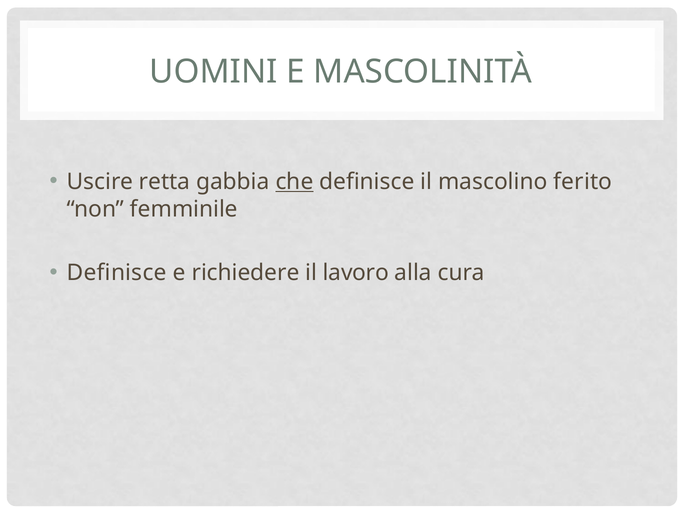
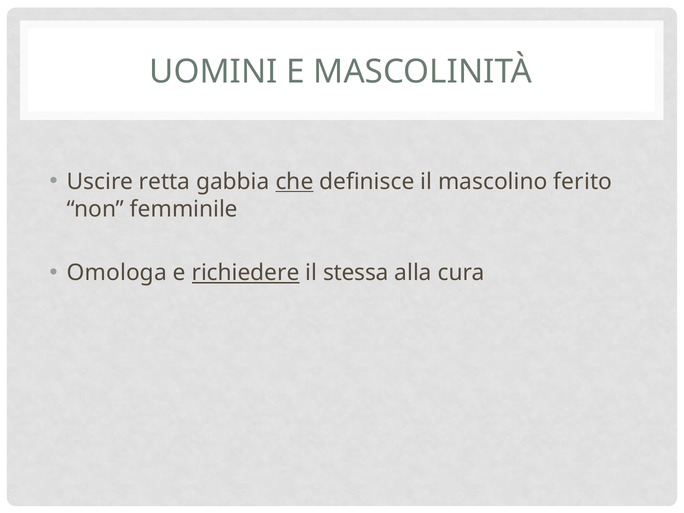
Definisce: Definisce -> Omologa (117, 273)
richiedere underline: none -> present (246, 273)
lavoro: lavoro -> stessa (356, 273)
